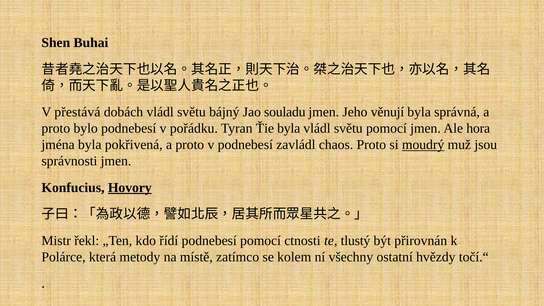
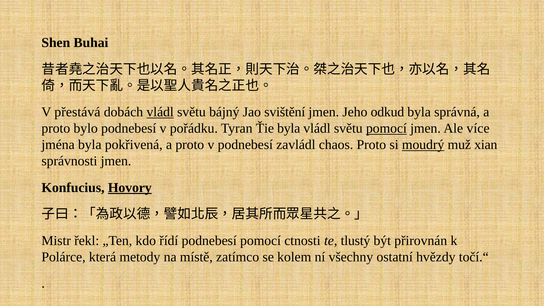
vládl underline: none -> present (160, 112)
souladu: souladu -> svištění (285, 112)
věnují: věnují -> odkud (387, 112)
pomocí underline: none -> present (386, 128)
hora: hora -> více (478, 128)
jsou: jsou -> xian (486, 145)
